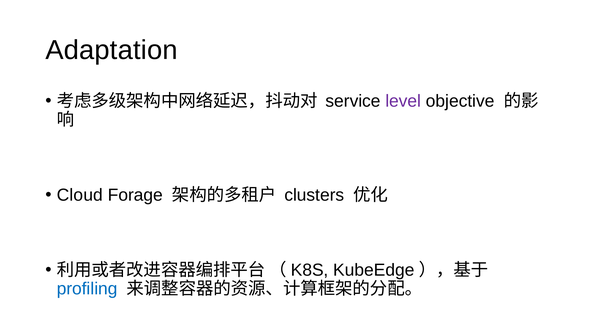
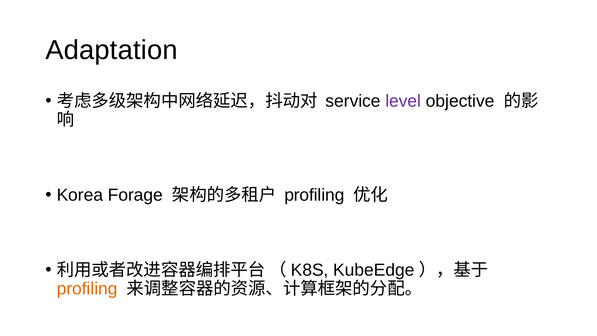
Cloud: Cloud -> Korea (80, 195)
clusters: clusters -> profiling (314, 195)
profiling colour: blue -> orange (87, 289)
